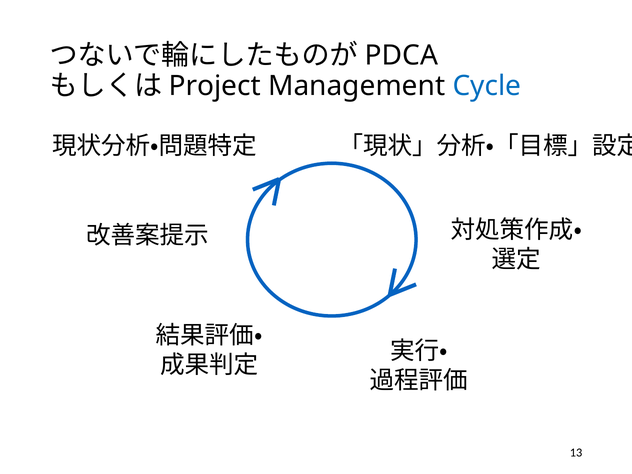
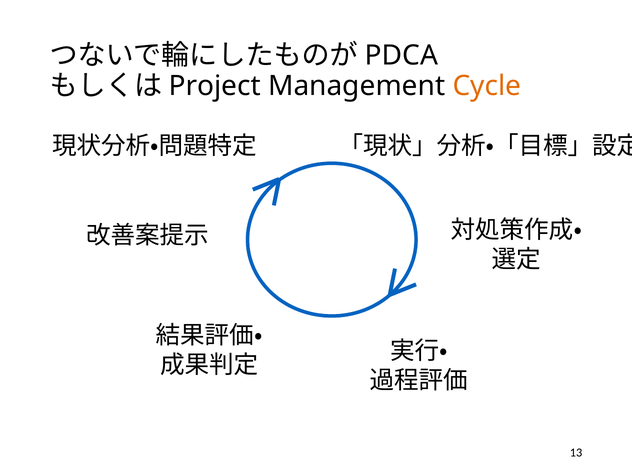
Cycle colour: blue -> orange (487, 86)
